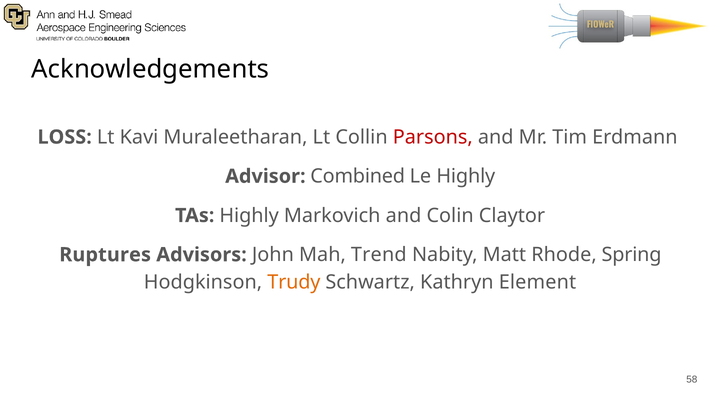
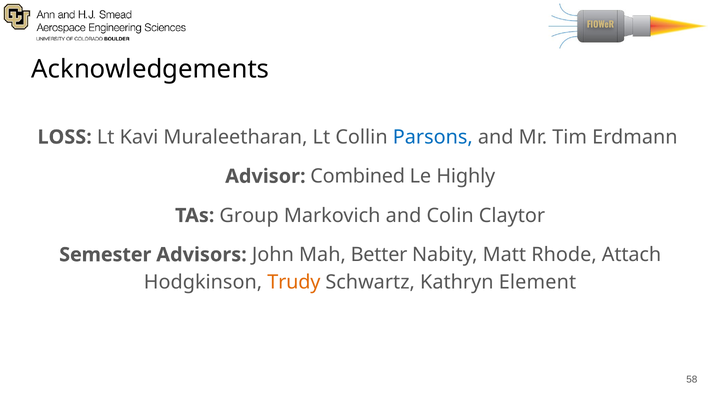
Parsons colour: red -> blue (433, 137)
TAs Highly: Highly -> Group (249, 216)
Ruptures: Ruptures -> Semester (105, 255)
Trend: Trend -> Better (379, 255)
Spring: Spring -> Attach (632, 255)
